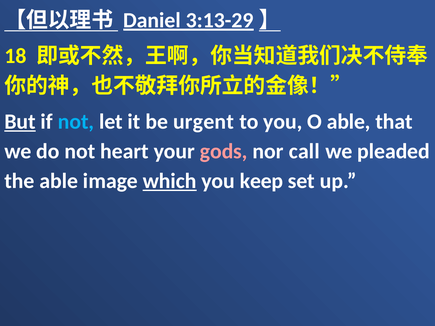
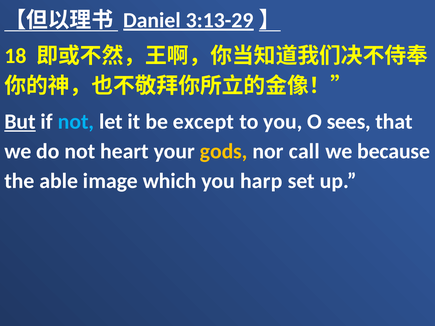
urgent: urgent -> except (204, 122)
O able: able -> sees (349, 122)
gods colour: pink -> yellow (224, 151)
pleaded: pleaded -> because (394, 151)
which underline: present -> none (170, 181)
keep: keep -> harp (261, 181)
